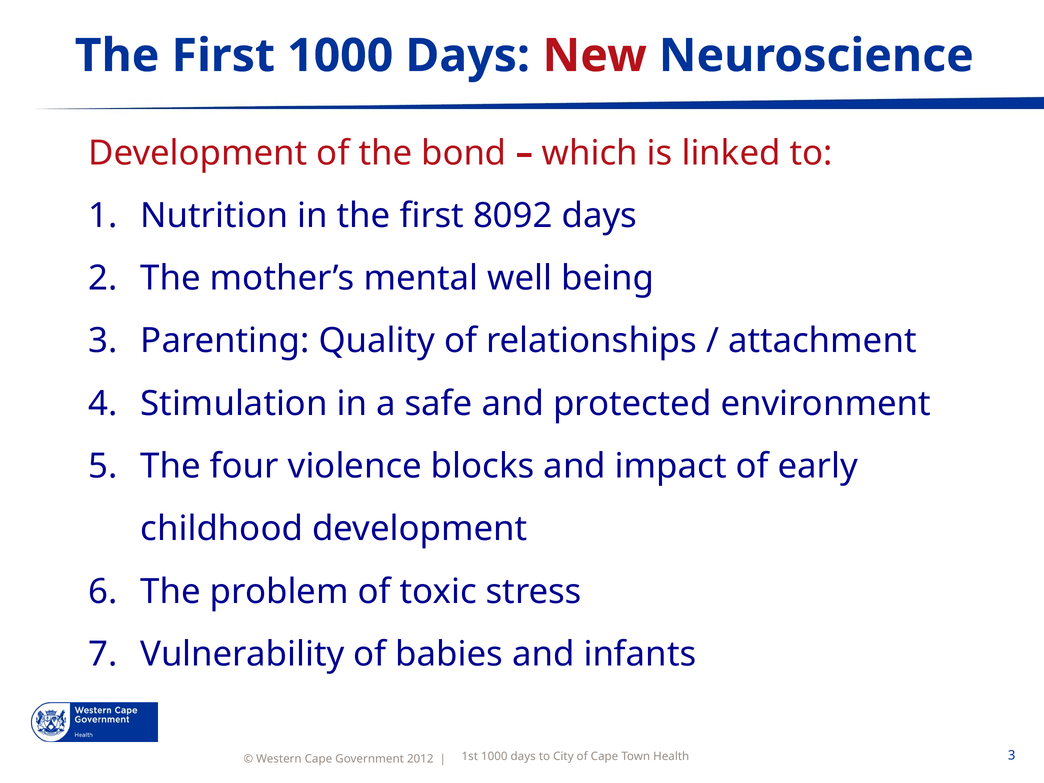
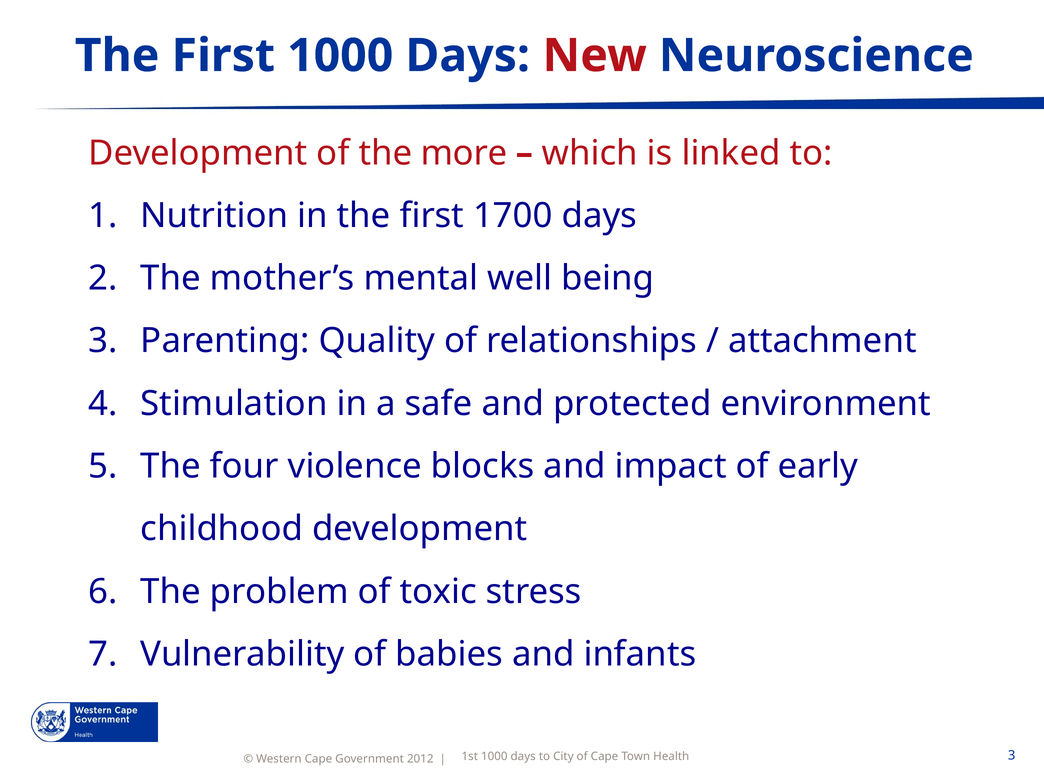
bond: bond -> more (464, 153)
8092: 8092 -> 1700 (513, 216)
